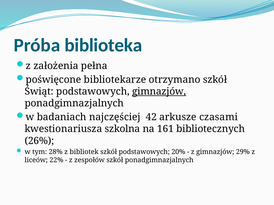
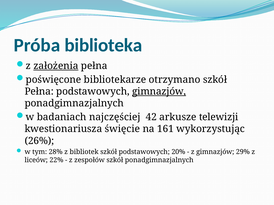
założenia underline: none -> present (56, 66)
Świąt: Świąt -> Pełna (39, 92)
czasami: czasami -> telewizji (219, 117)
szkolna: szkolna -> święcie (122, 129)
bibliotecznych: bibliotecznych -> wykorzystując (211, 129)
